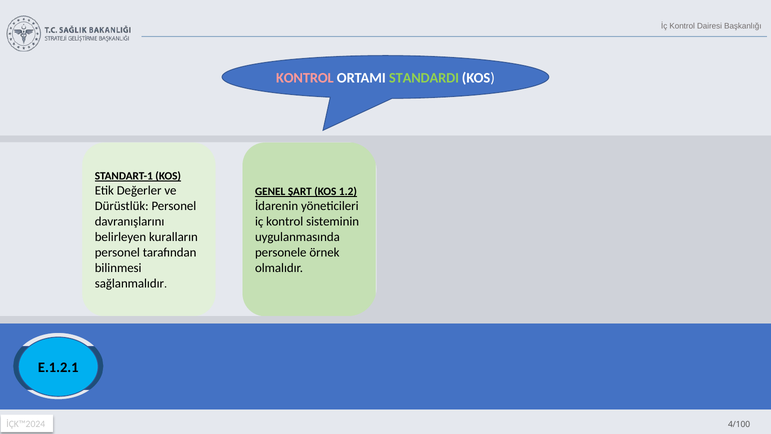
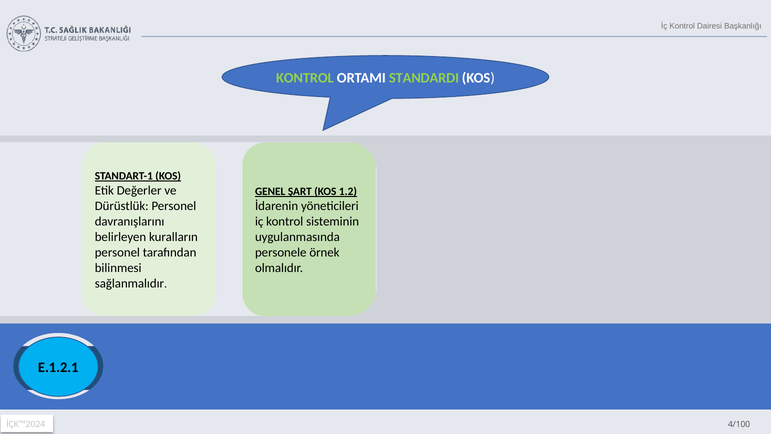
KONTROL colour: pink -> light green (305, 78)
